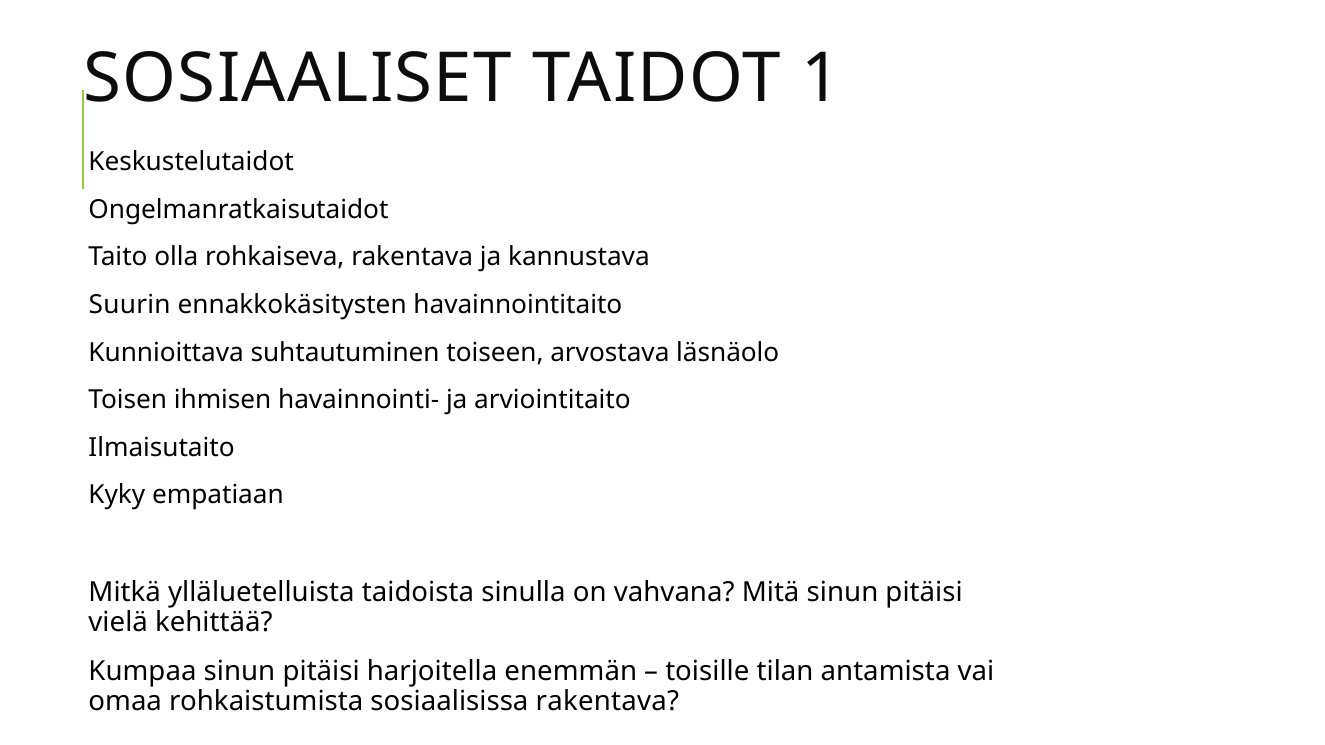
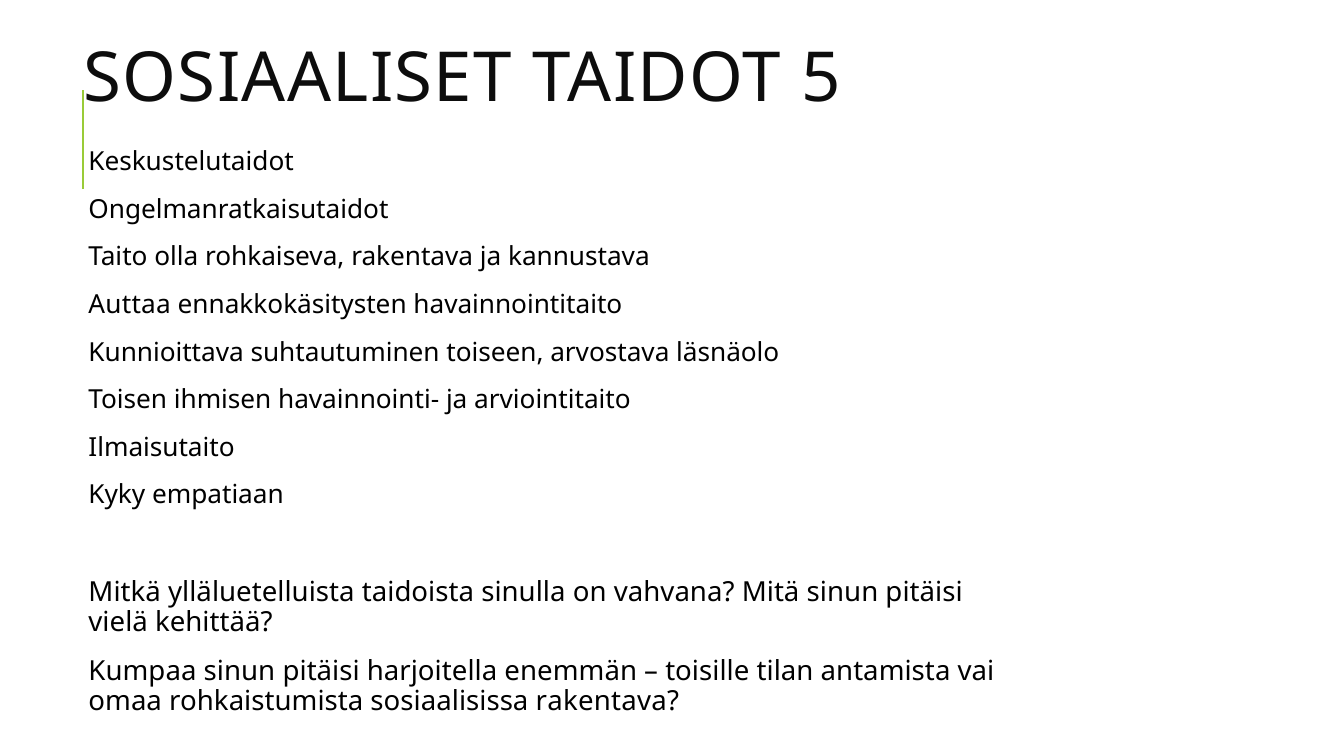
1: 1 -> 5 (821, 79)
Suurin: Suurin -> Auttaa (130, 305)
